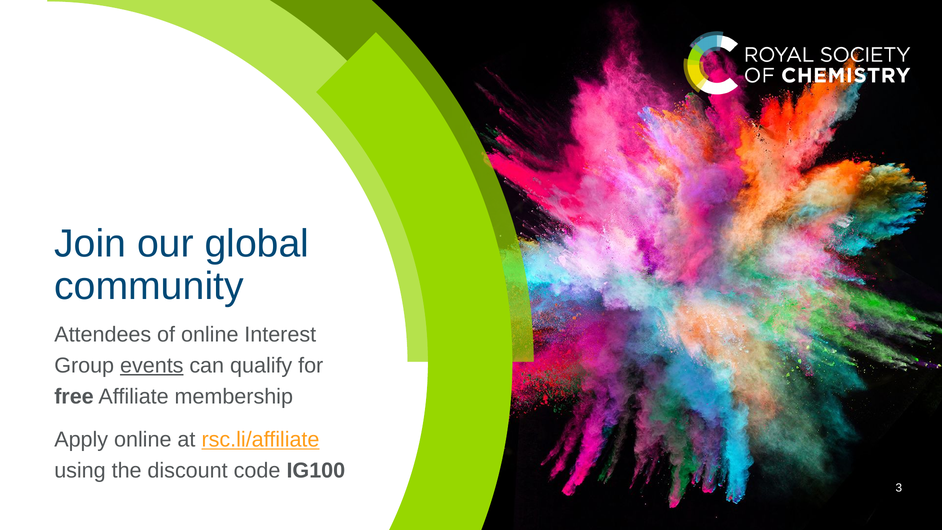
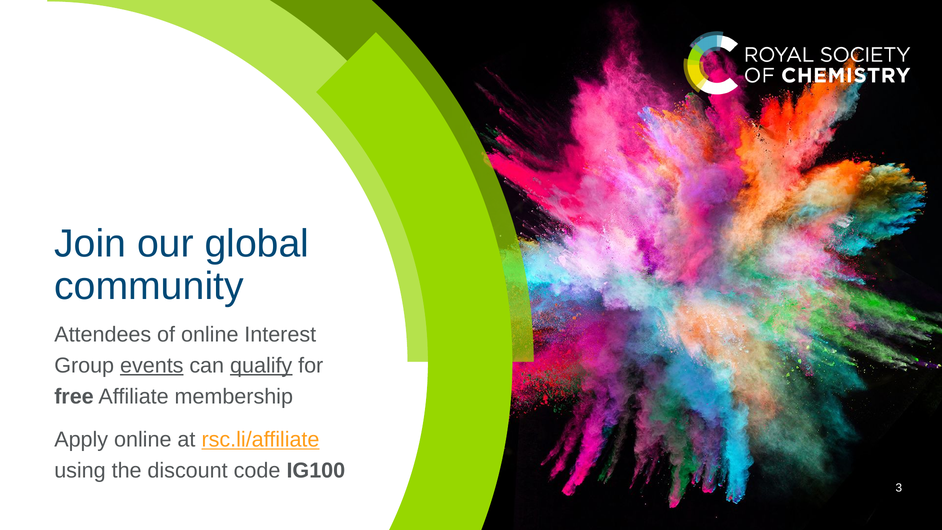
qualify underline: none -> present (261, 365)
